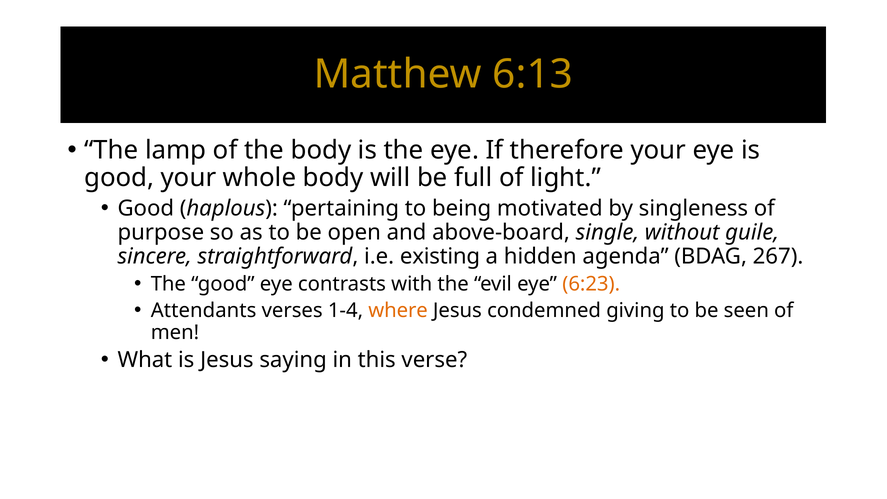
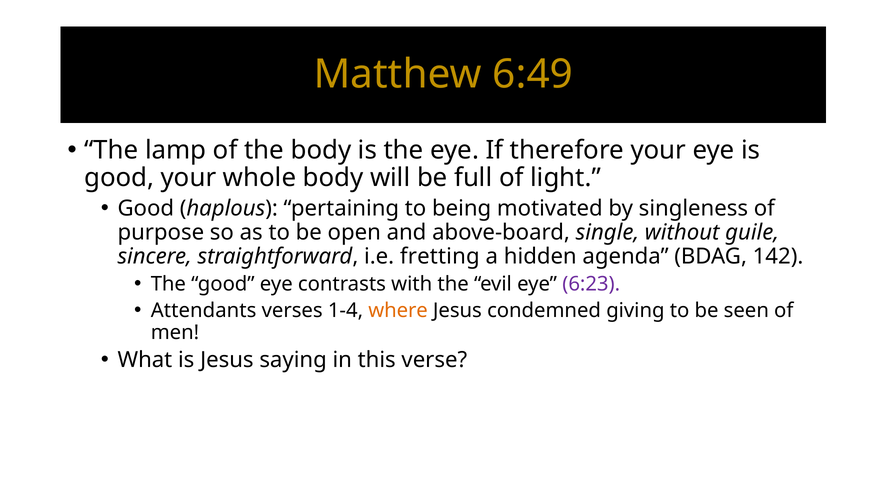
6:13: 6:13 -> 6:49 (533, 75)
existing: existing -> fretting (440, 256)
267: 267 -> 142 (778, 256)
6:23 colour: orange -> purple (591, 284)
